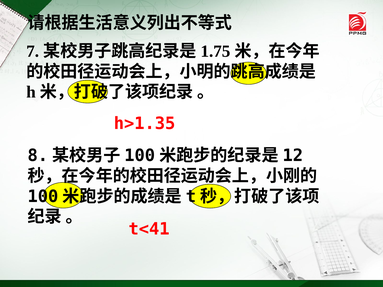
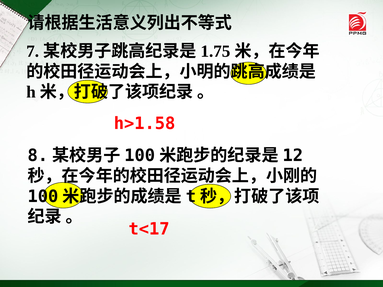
h>1.35: h>1.35 -> h>1.58 (145, 124)
t<41: t<41 -> t<17 (149, 229)
